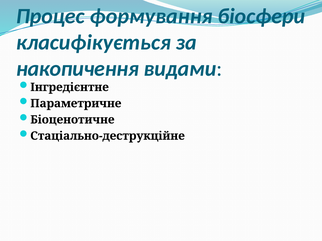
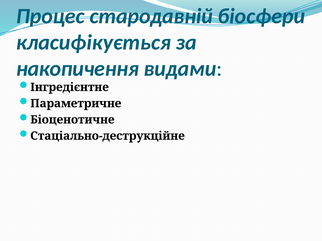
формування: формування -> стародавній (151, 16)
